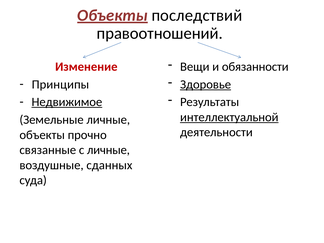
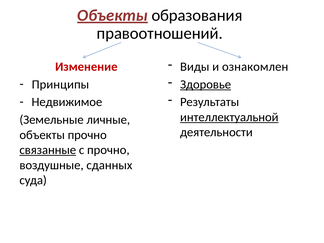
последствий: последствий -> образования (197, 15)
Вещи: Вещи -> Виды (195, 67)
обязанности: обязанности -> ознакомлен (255, 67)
Недвижимое underline: present -> none (67, 102)
связанные underline: none -> present (48, 150)
с личные: личные -> прочно (108, 150)
